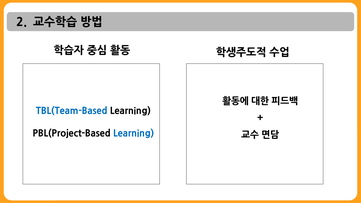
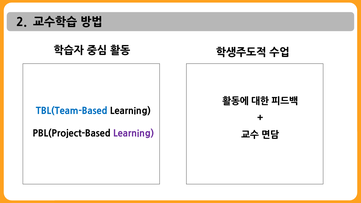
Learning colour: blue -> purple (134, 133)
